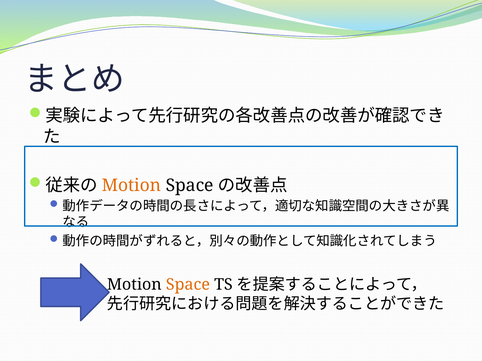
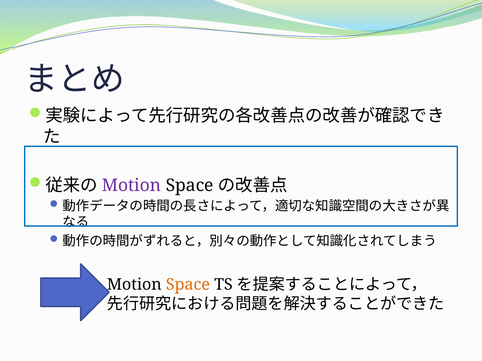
Motion colour: orange -> purple (131, 186)
